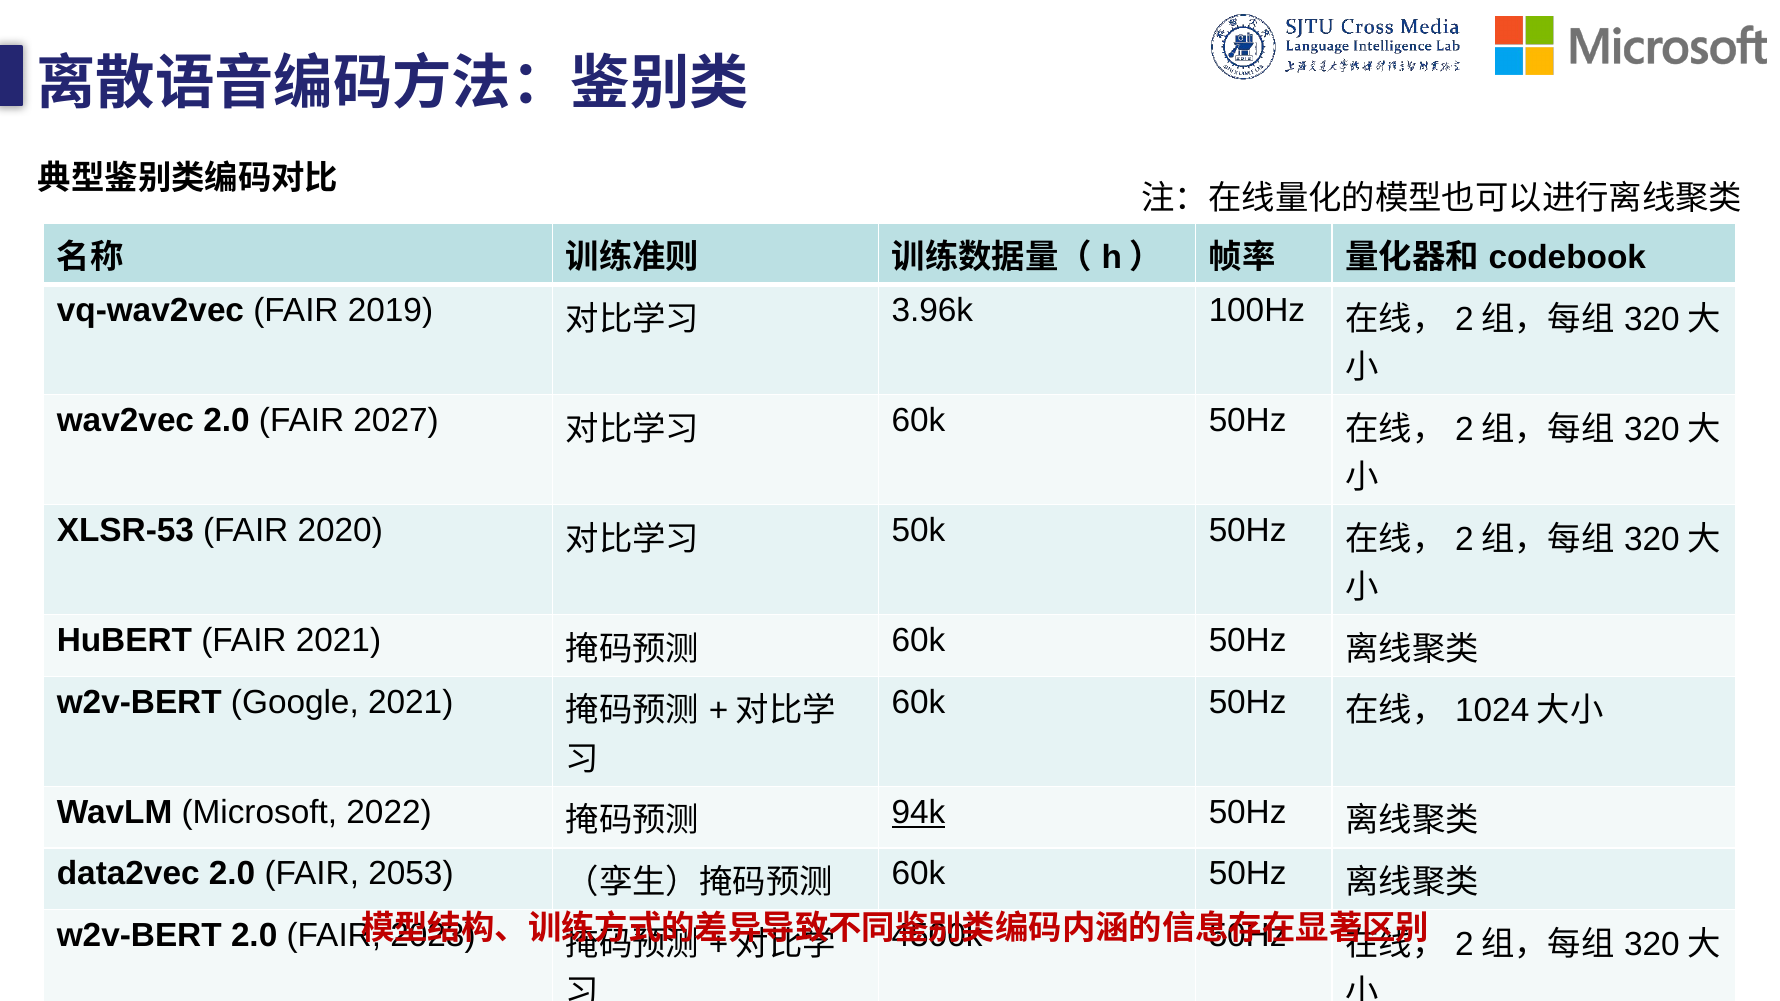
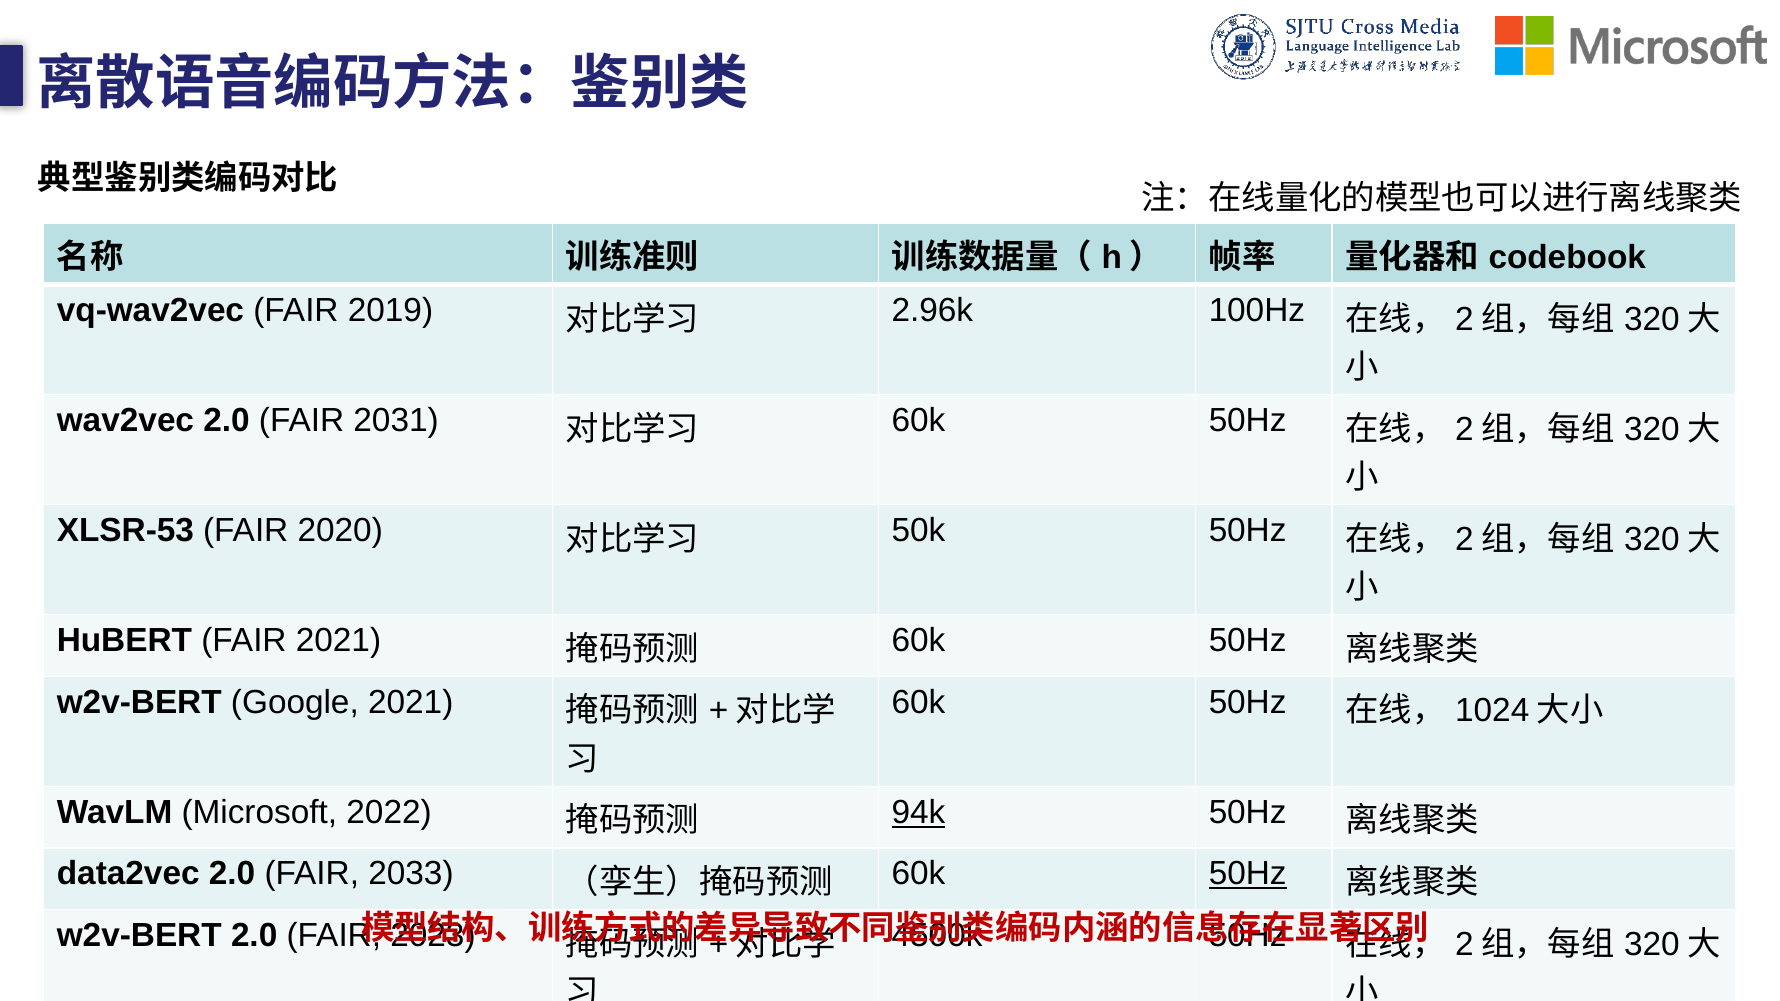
3.96k: 3.96k -> 2.96k (932, 311)
2027: 2027 -> 2031 (396, 421)
2053: 2053 -> 2033 (411, 874)
50Hz underline: none -> present (1248, 874)
